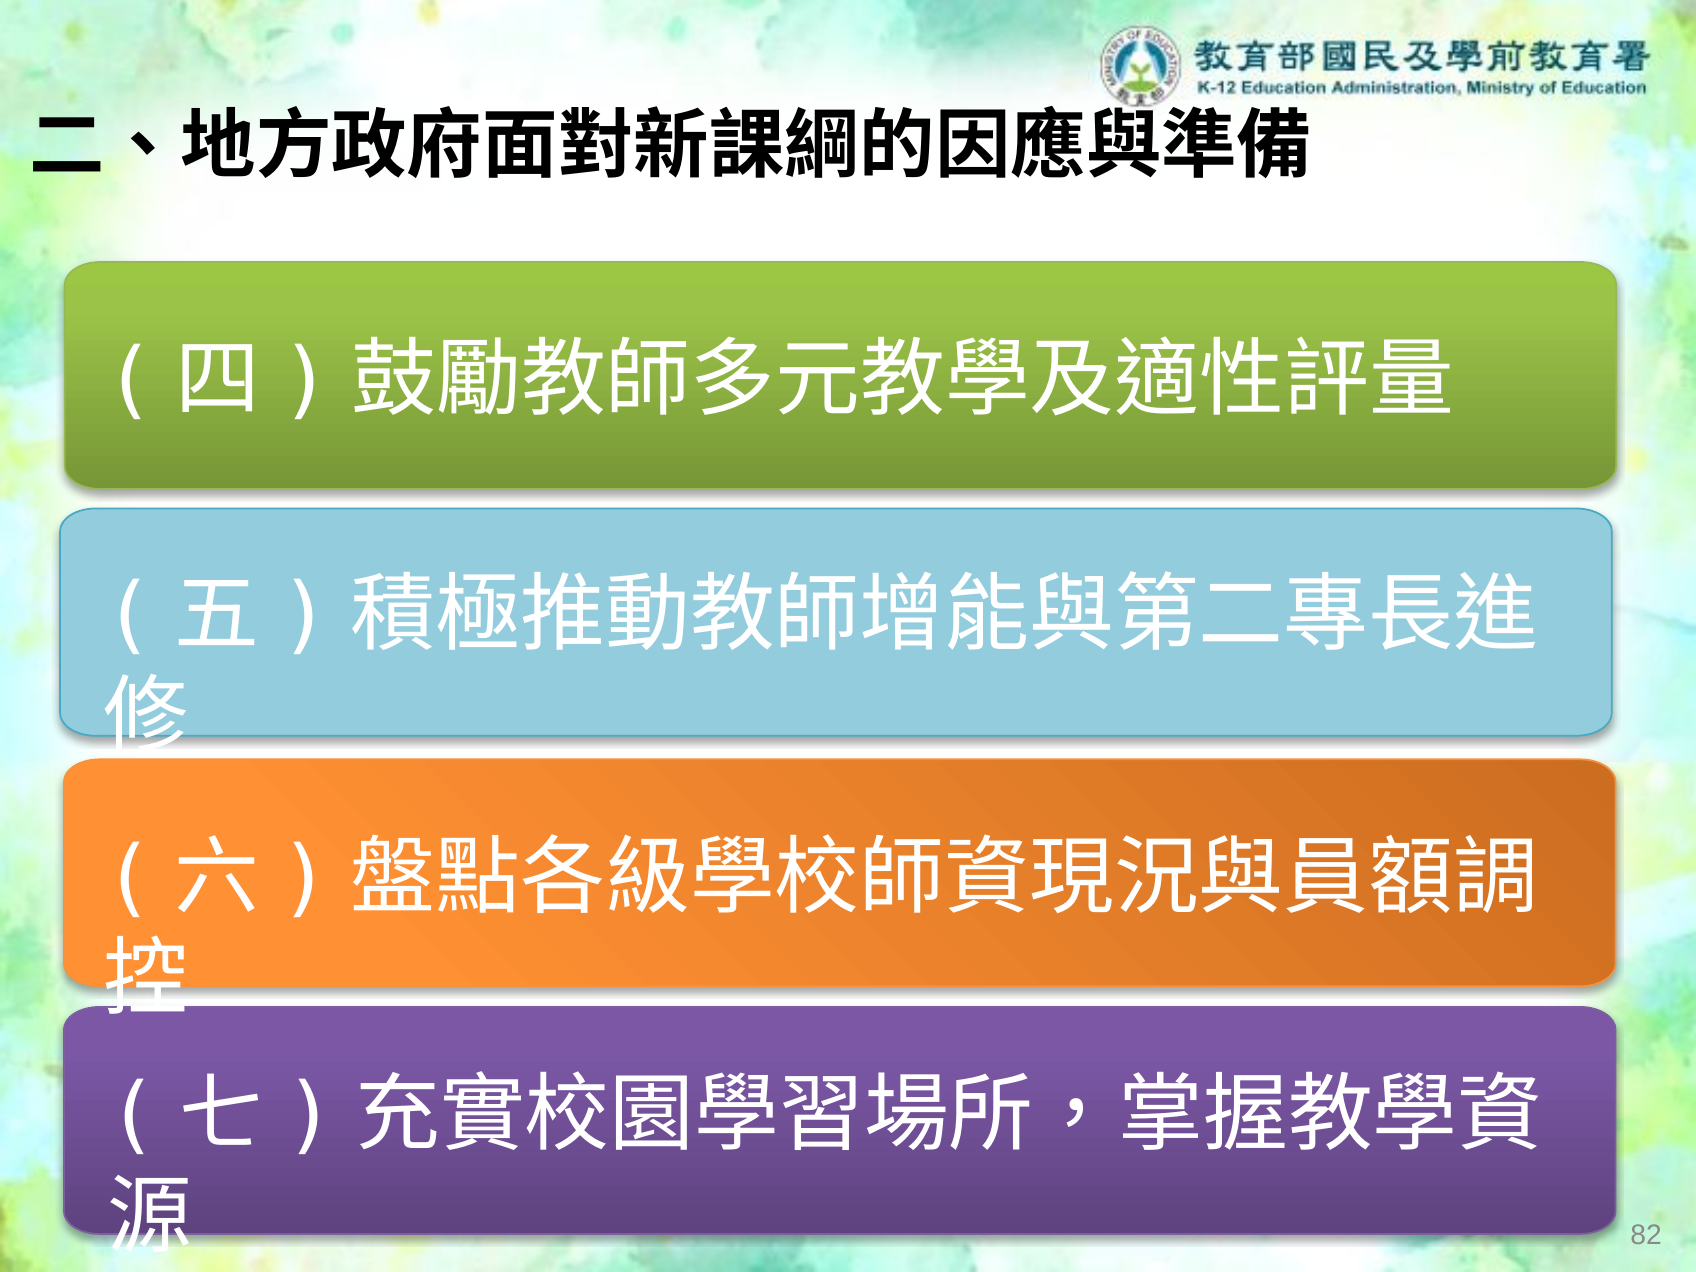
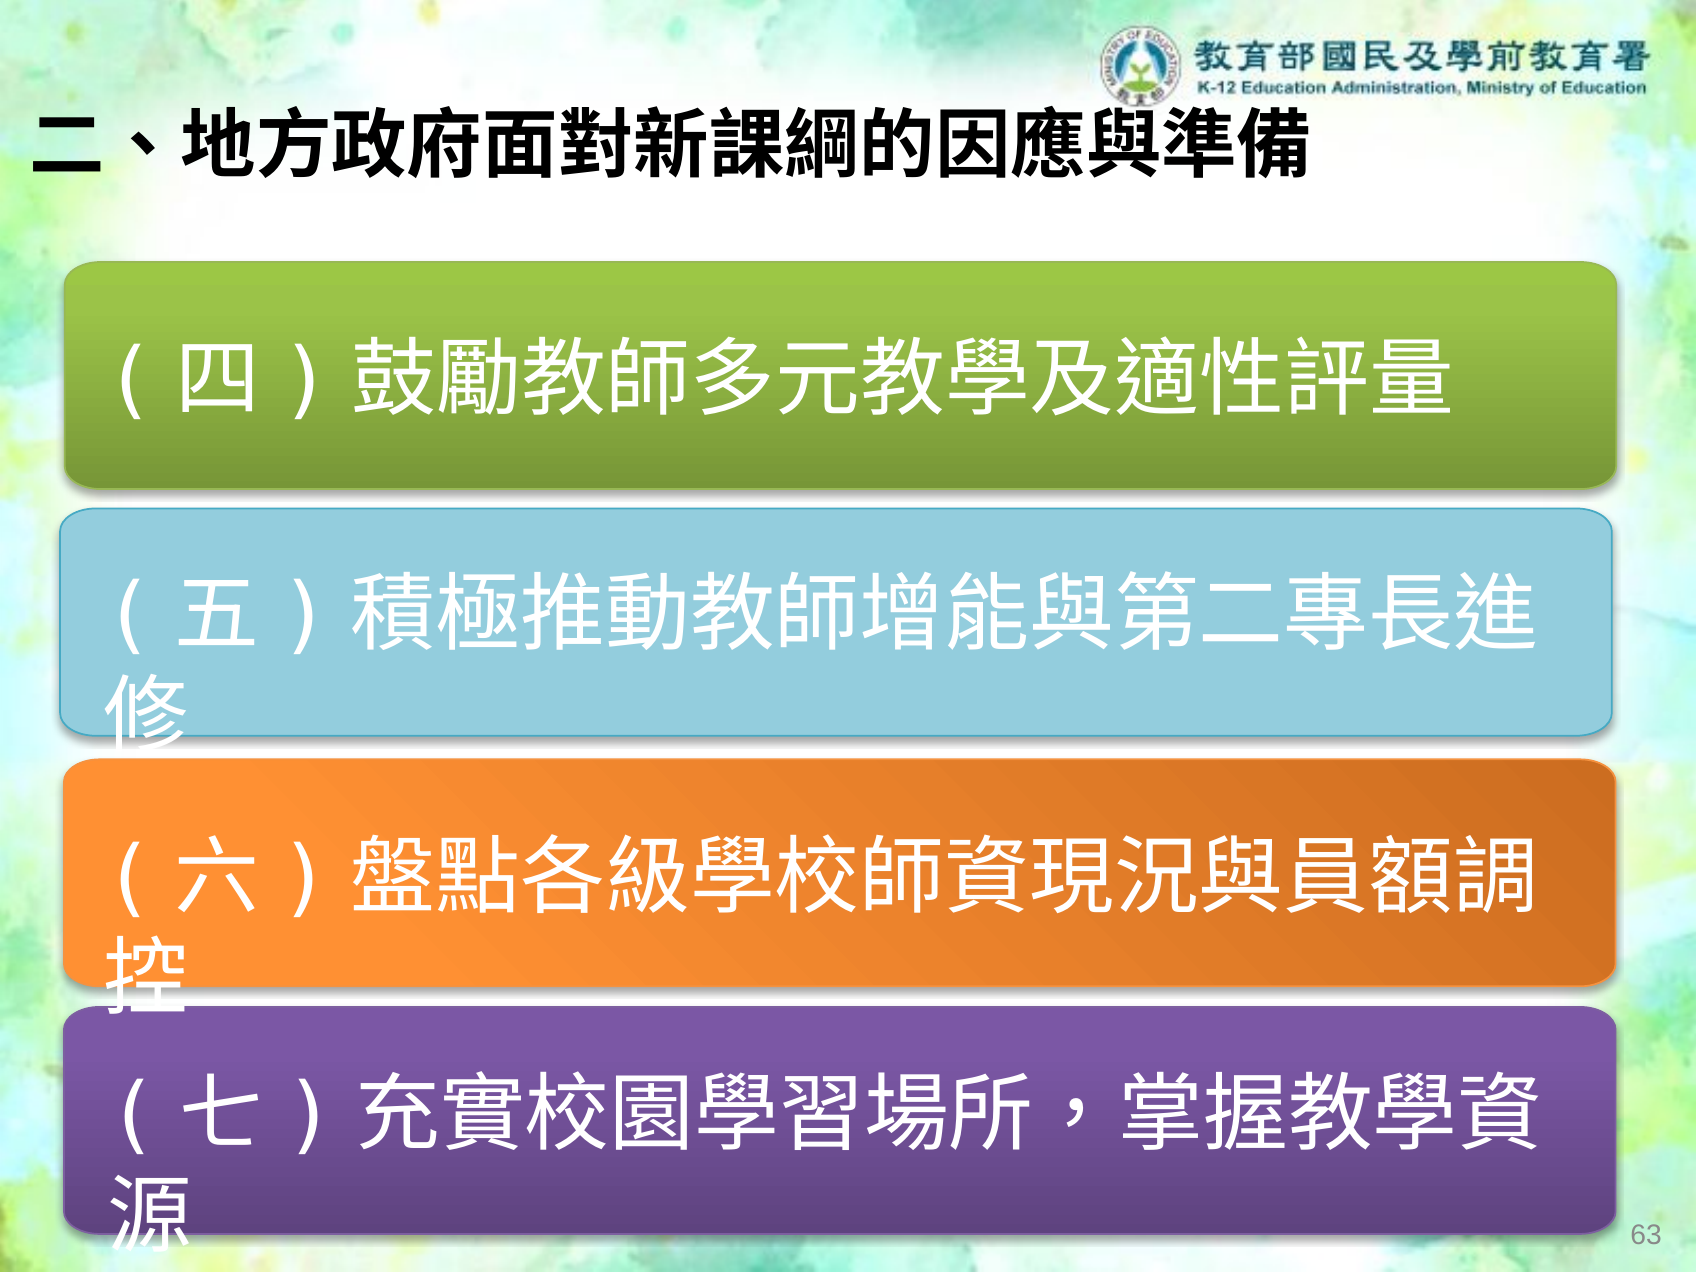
82: 82 -> 63 (1646, 1236)
